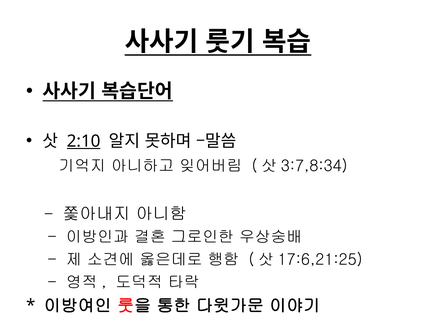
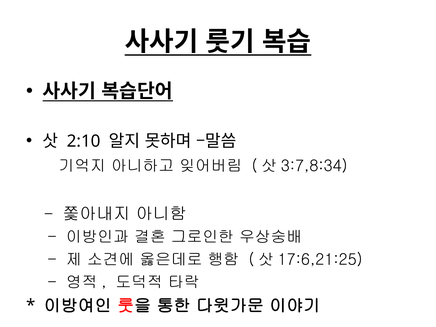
2:10 underline: present -> none (84, 141)
